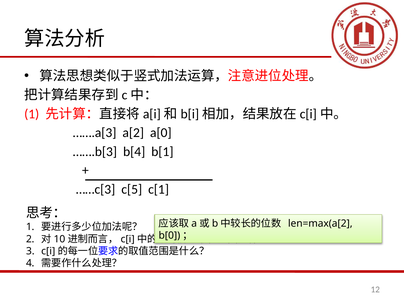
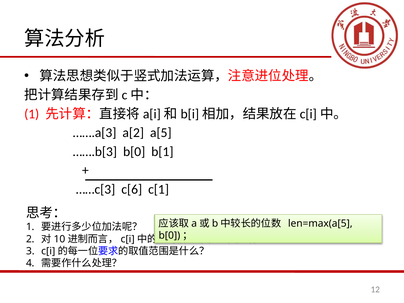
a[0: a[0 -> a[5 (161, 133)
b[4: b[4 -> b[0 (134, 152)
c[5: c[5 -> c[6 (132, 189)
len=max(a[2: len=max(a[2 -> len=max(a[5 (320, 223)
